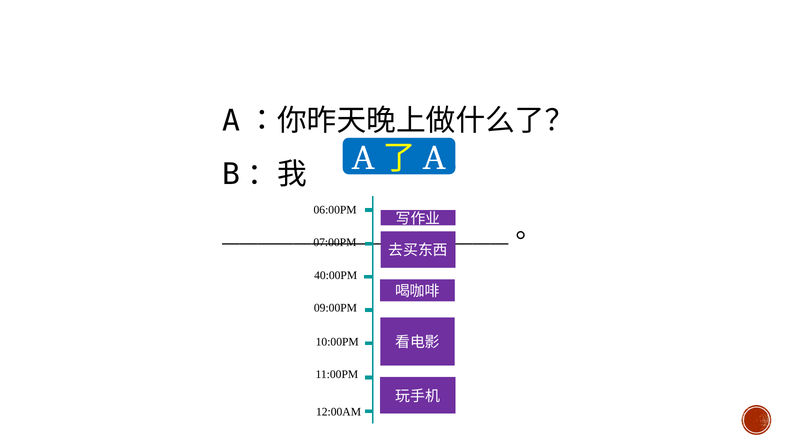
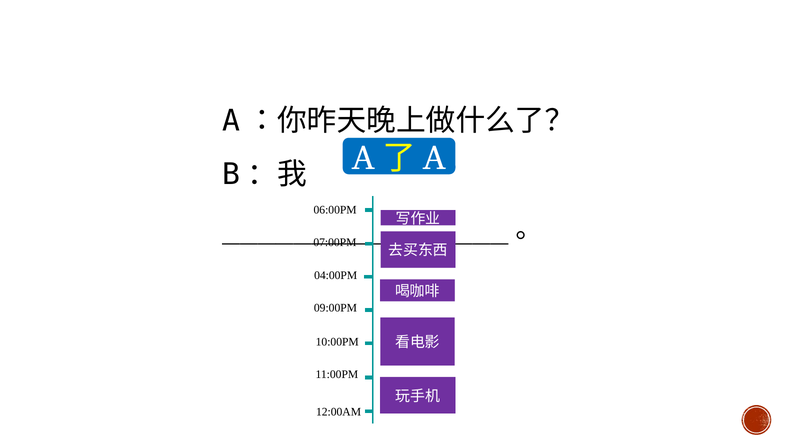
40:00PM: 40:00PM -> 04:00PM (336, 276)
